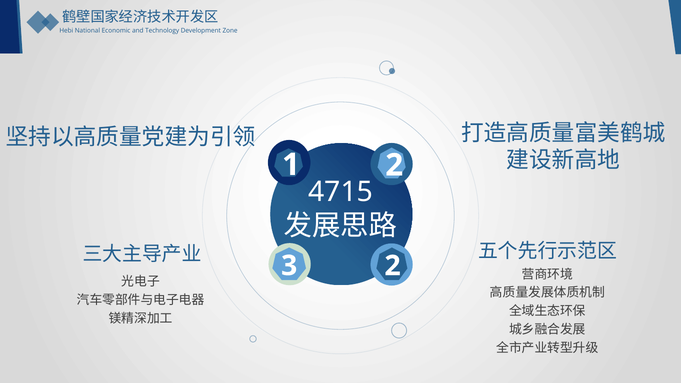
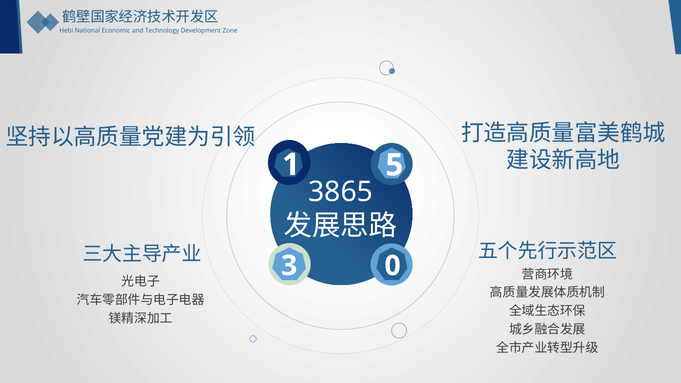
1 2: 2 -> 5 (394, 165)
4715: 4715 -> 3865 (341, 192)
3 2: 2 -> 0 (393, 266)
